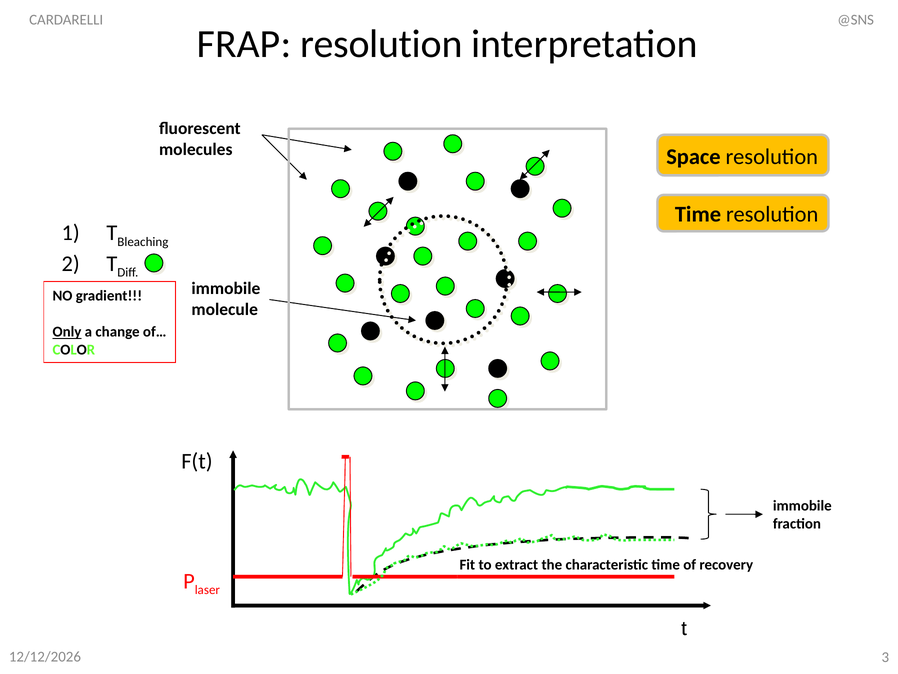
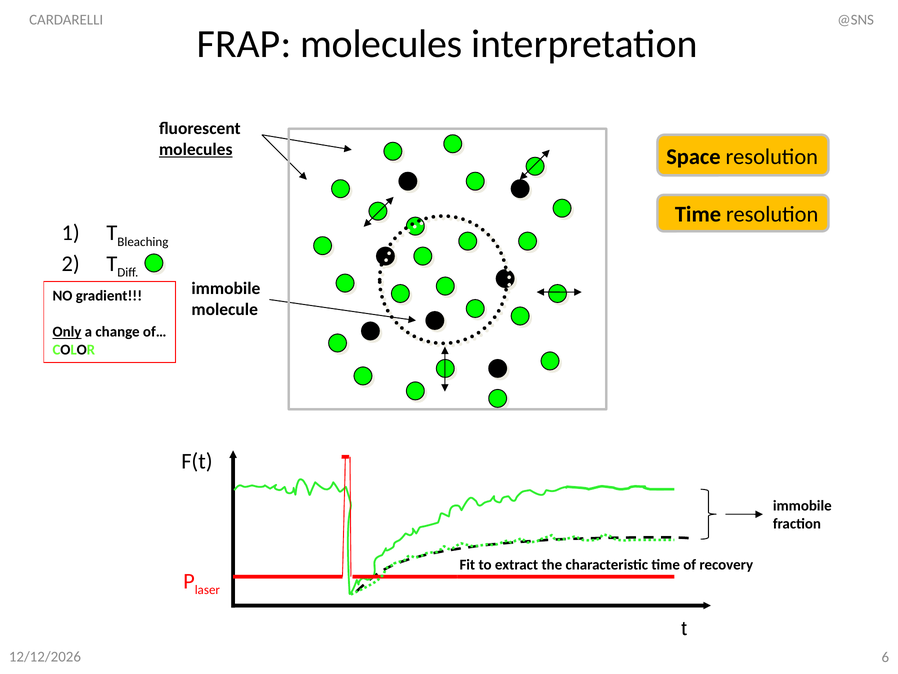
FRAP resolution: resolution -> molecules (381, 44)
molecules underline: none -> present (196, 149)
3: 3 -> 6 (885, 657)
